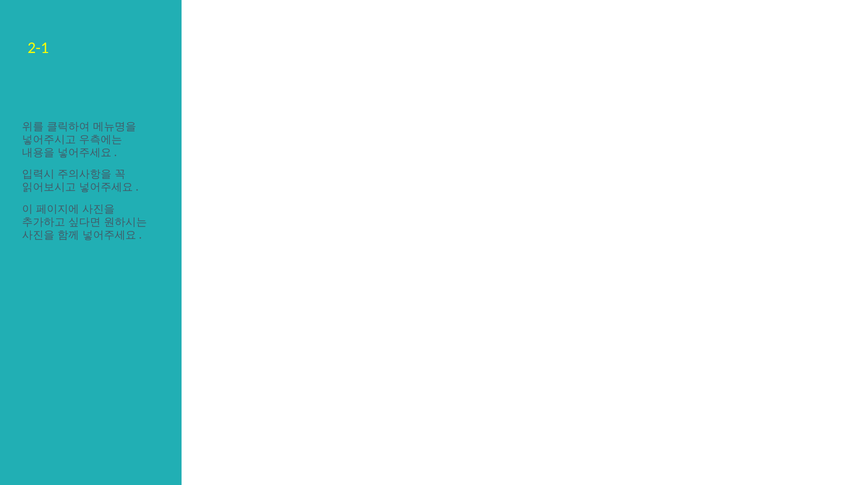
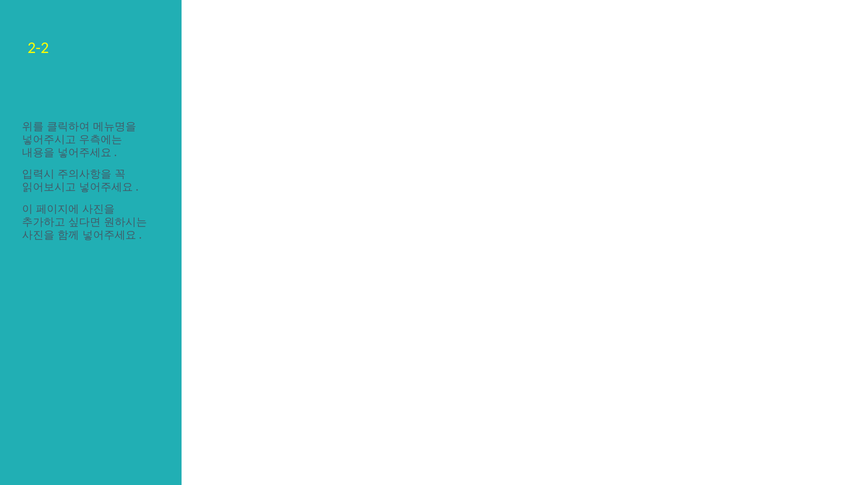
2-1: 2-1 -> 2-2 (38, 48)
